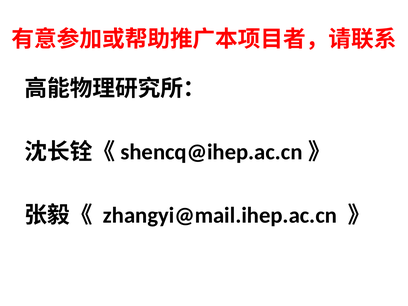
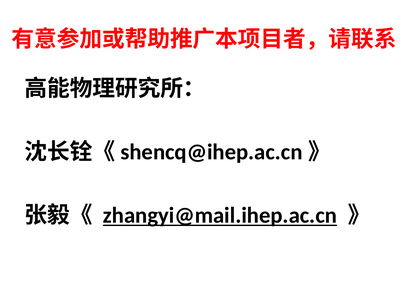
zhangyi@mail.ihep.ac.cn underline: none -> present (220, 215)
